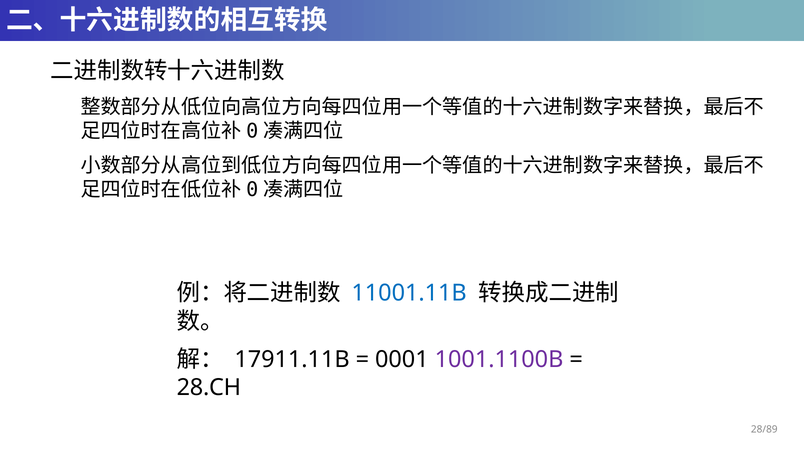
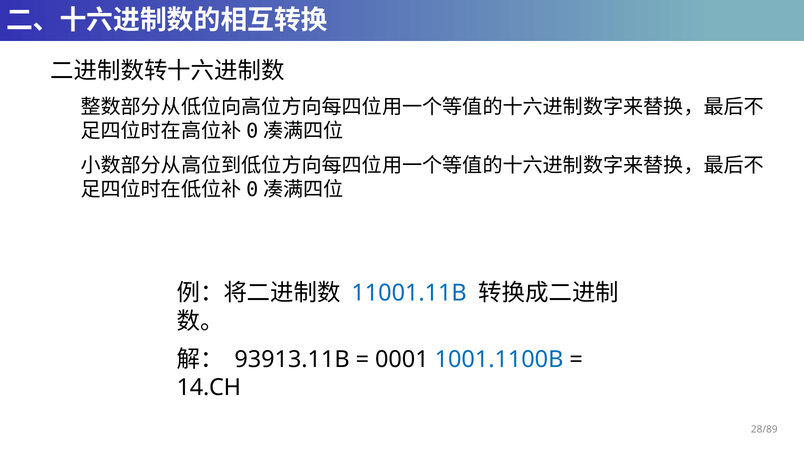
17911.11B: 17911.11B -> 93913.11B (292, 360)
1001.1100B colour: purple -> blue (499, 360)
28.CH: 28.CH -> 14.CH (209, 388)
